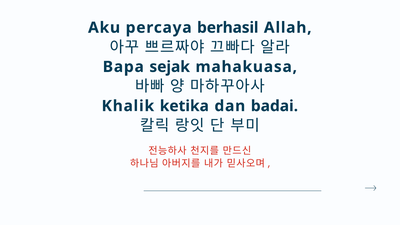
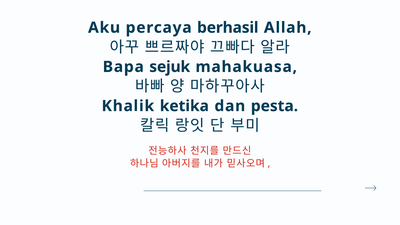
sejak: sejak -> sejuk (170, 67)
badai: badai -> pesta (274, 106)
